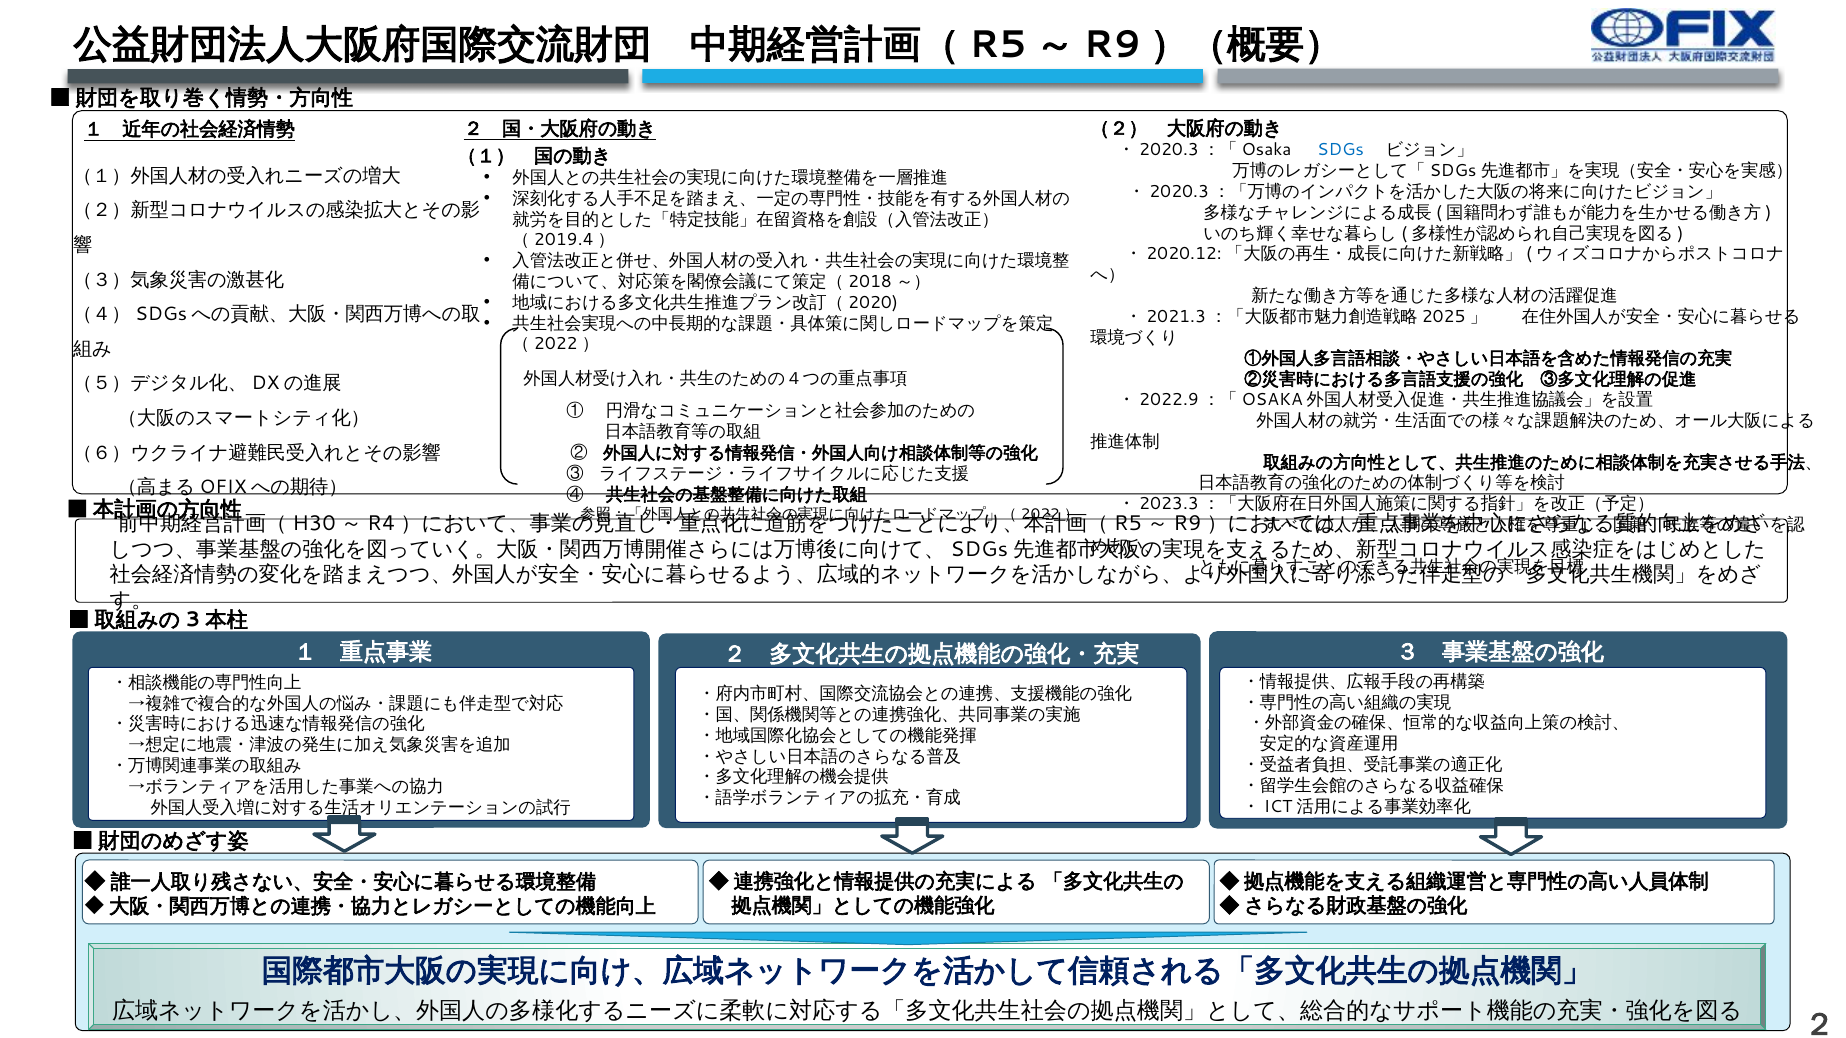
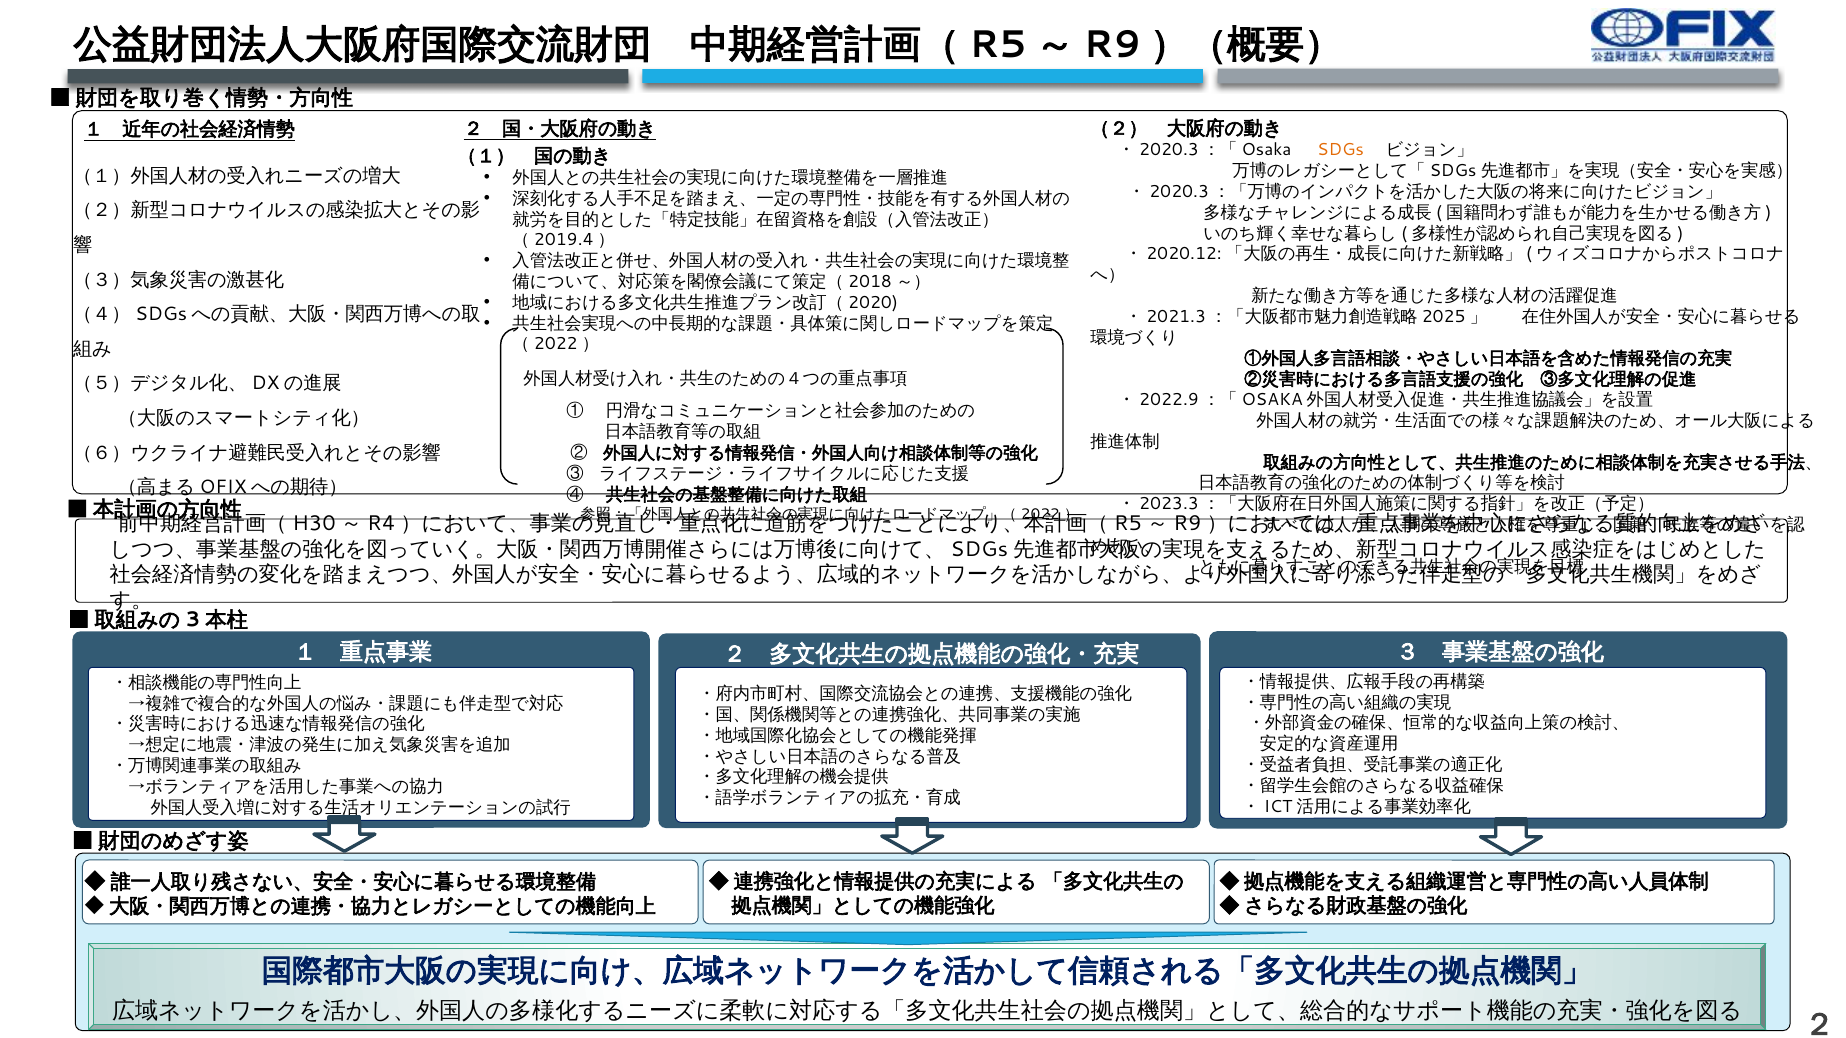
SDGs colour: blue -> orange (1341, 150)
